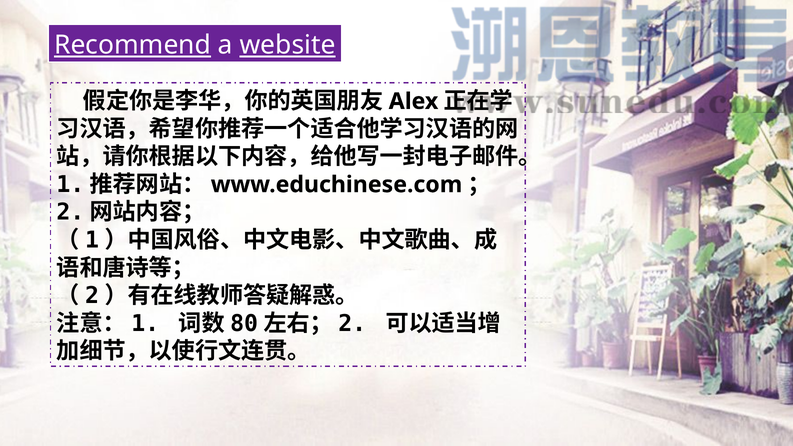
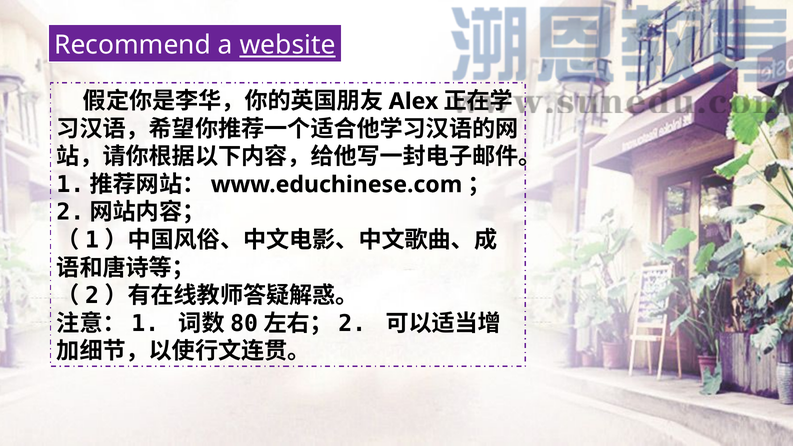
Recommend underline: present -> none (133, 45)
